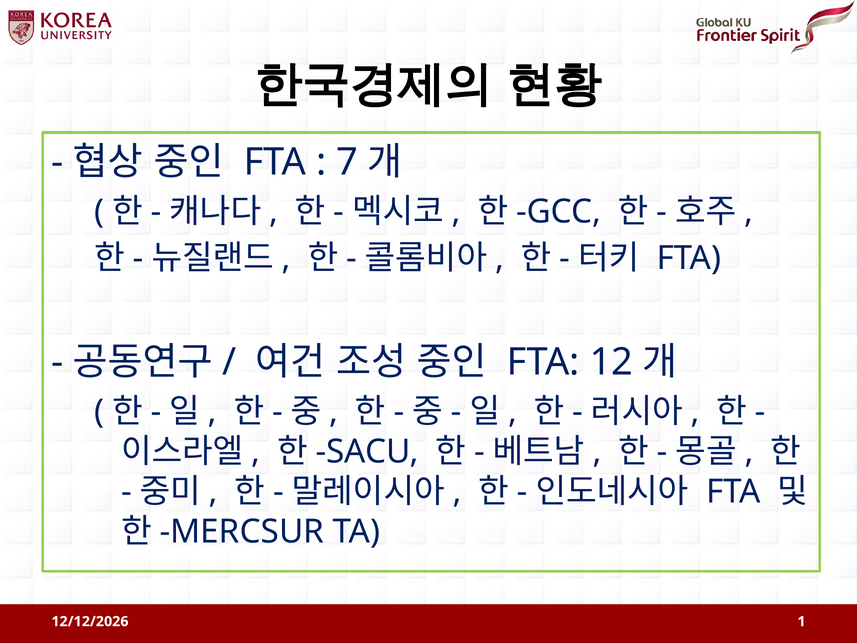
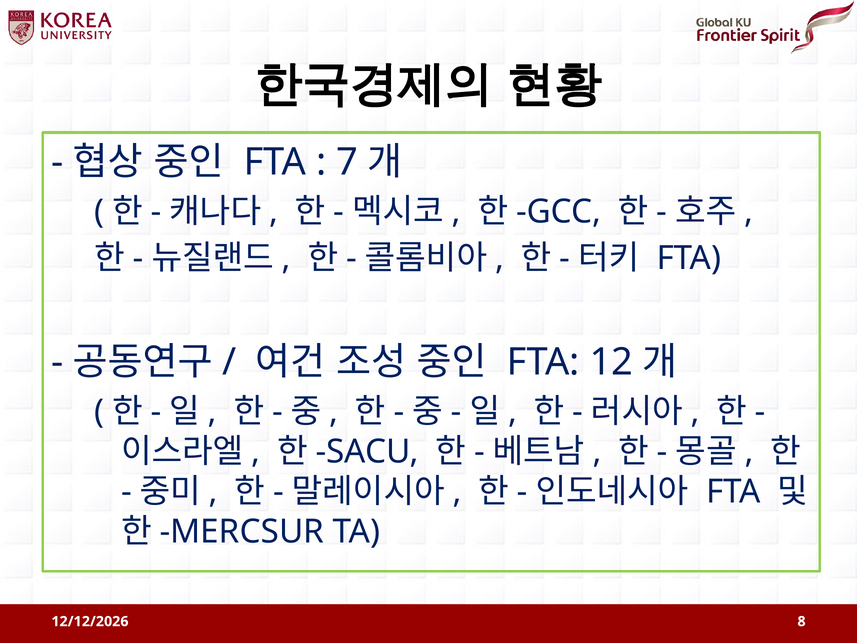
1: 1 -> 8 (802, 621)
